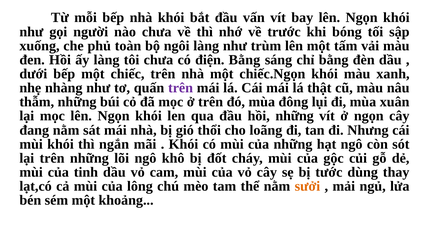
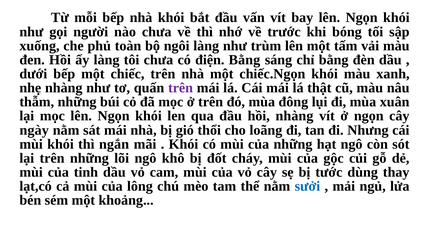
hồi những: những -> nhàng (294, 116)
đang: đang -> ngày (34, 130)
sưởi colour: orange -> blue (307, 186)
